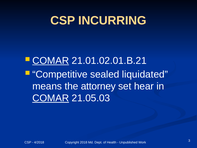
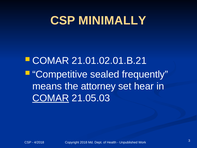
INCURRING: INCURRING -> MINIMALLY (112, 20)
COMAR underline: present -> none (51, 61)
liquidated: liquidated -> frequently (145, 74)
